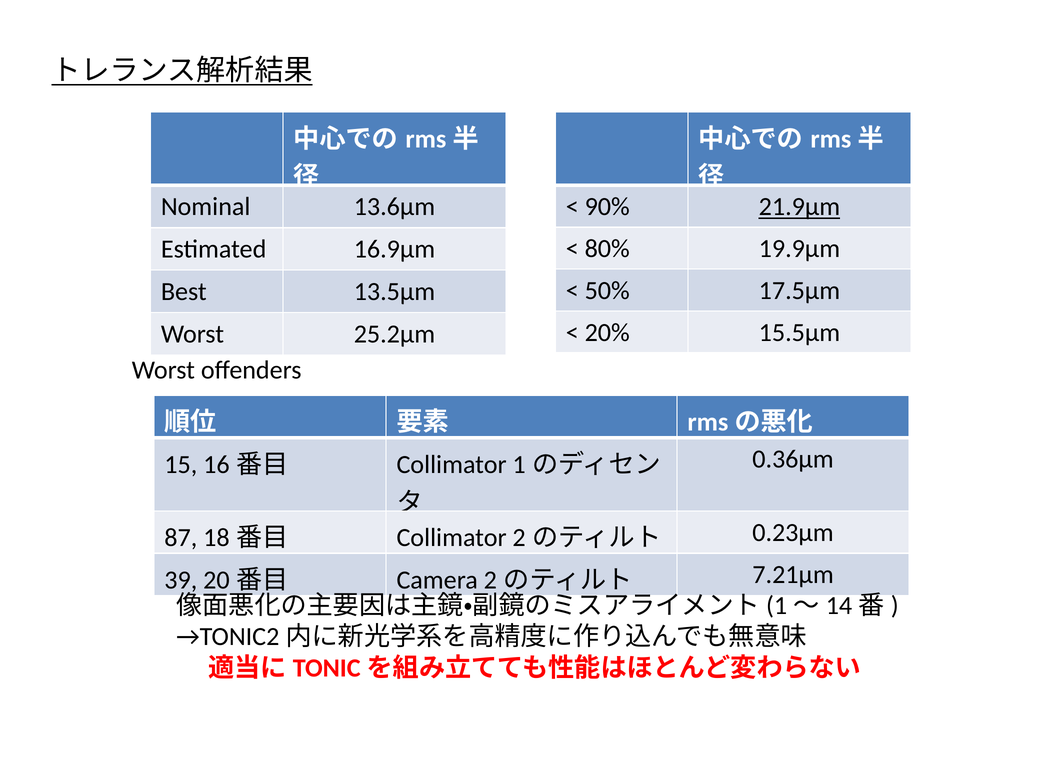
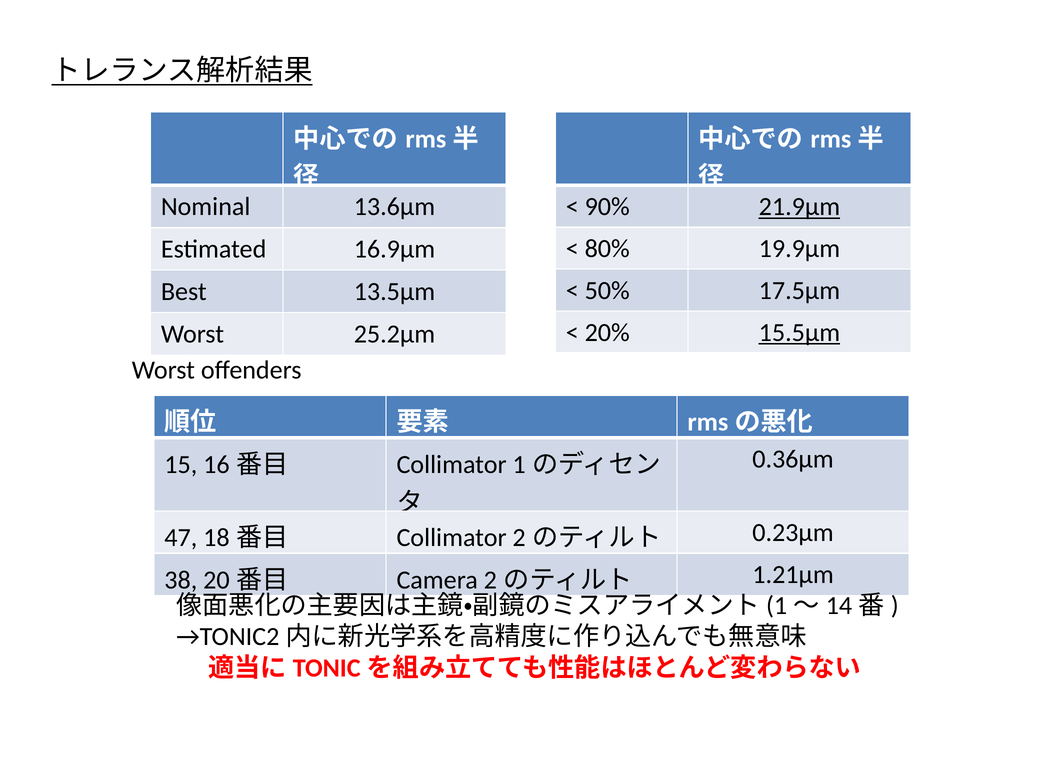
15.5μm underline: none -> present (799, 332)
87: 87 -> 47 (181, 538)
39: 39 -> 38 (181, 580)
7.21μm: 7.21μm -> 1.21μm (793, 575)
